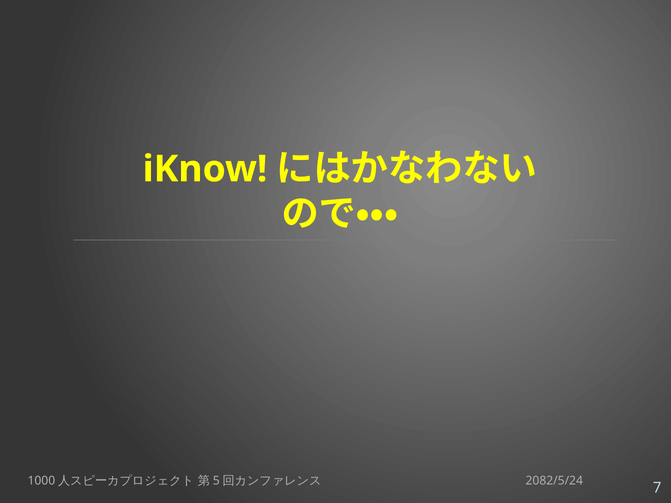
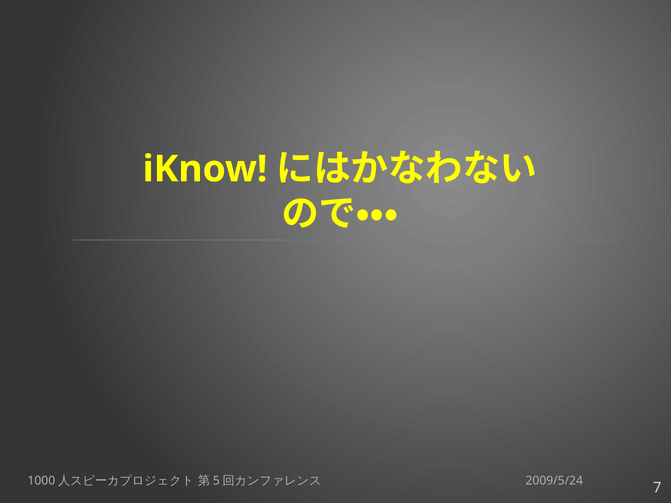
2082/5/24: 2082/5/24 -> 2009/5/24 (554, 481)
